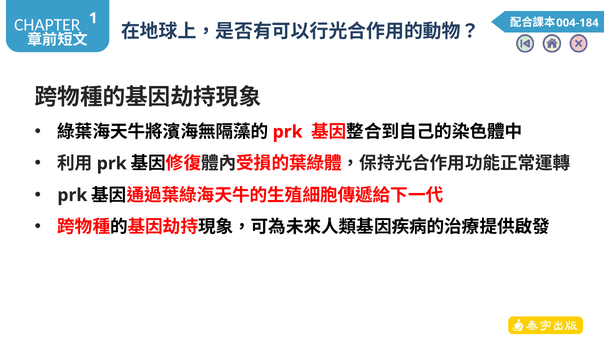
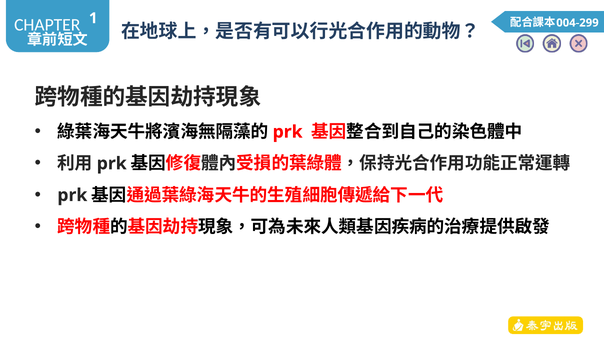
004-184: 004-184 -> 004-299 (577, 23)
